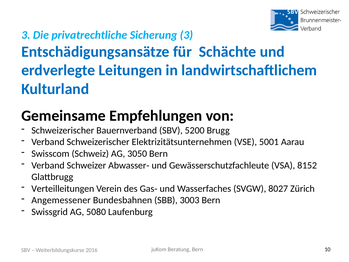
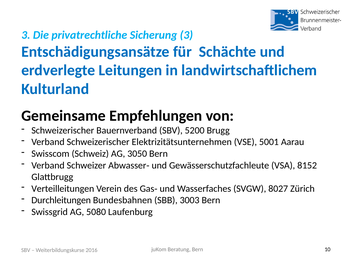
Angemessener: Angemessener -> Durchleitungen (61, 200)
